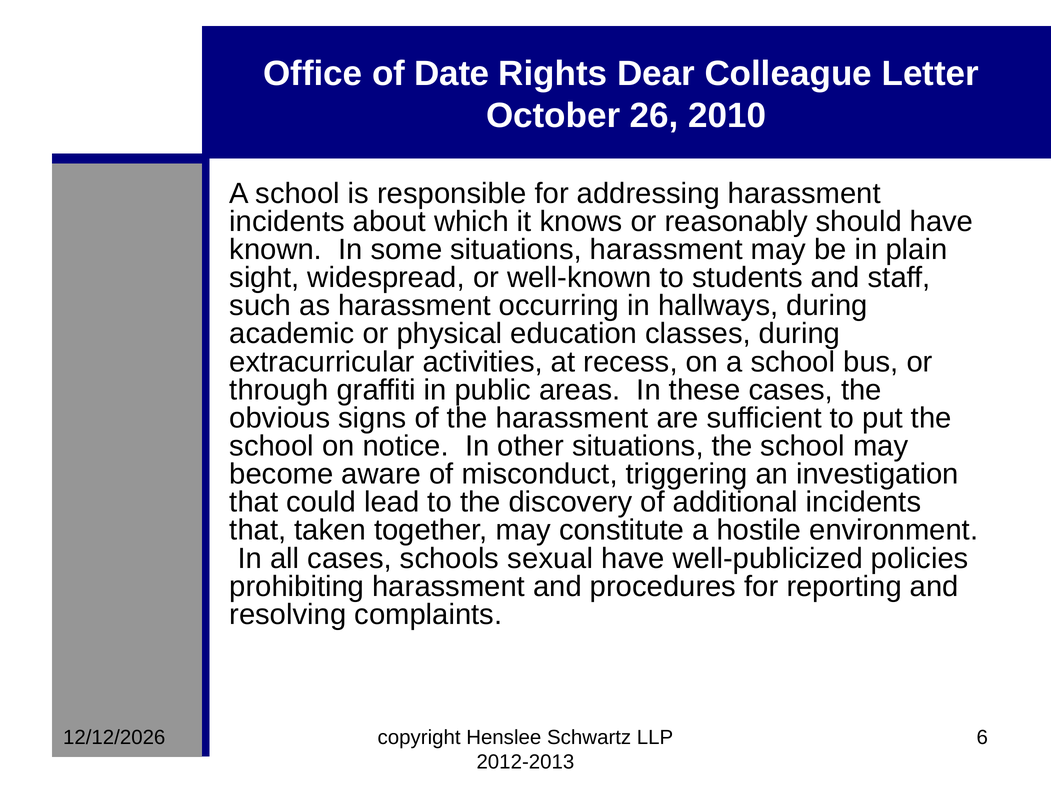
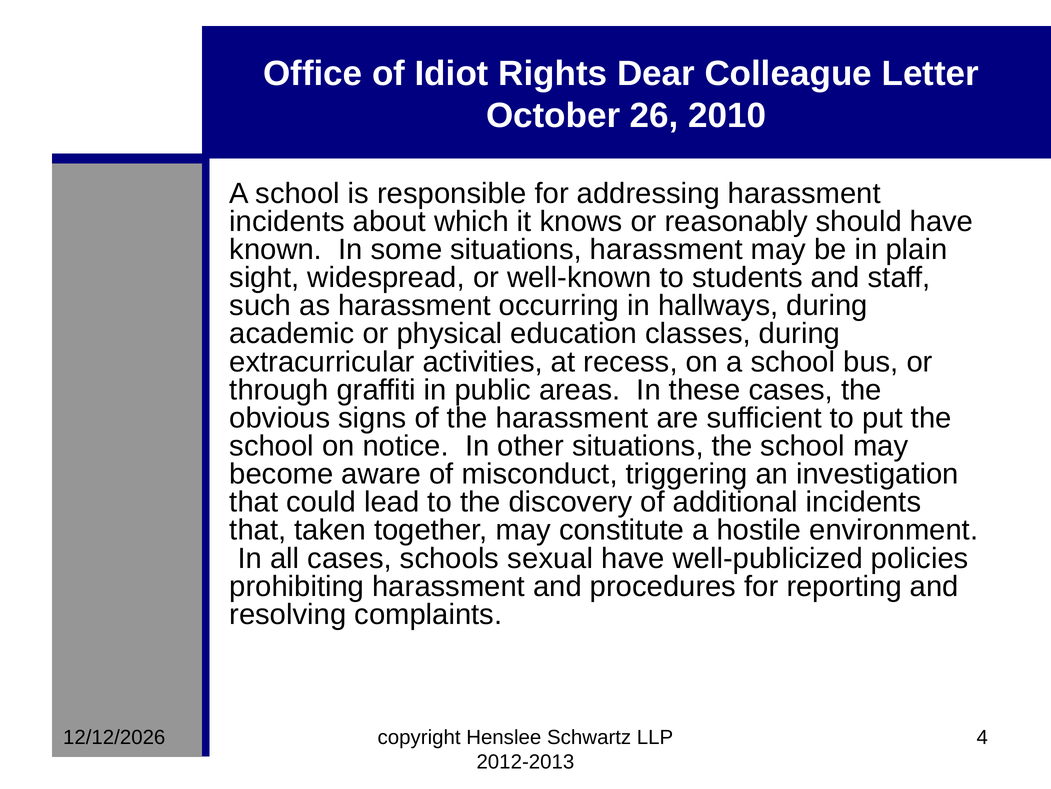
Date: Date -> Idiot (452, 73)
6: 6 -> 4 (982, 737)
